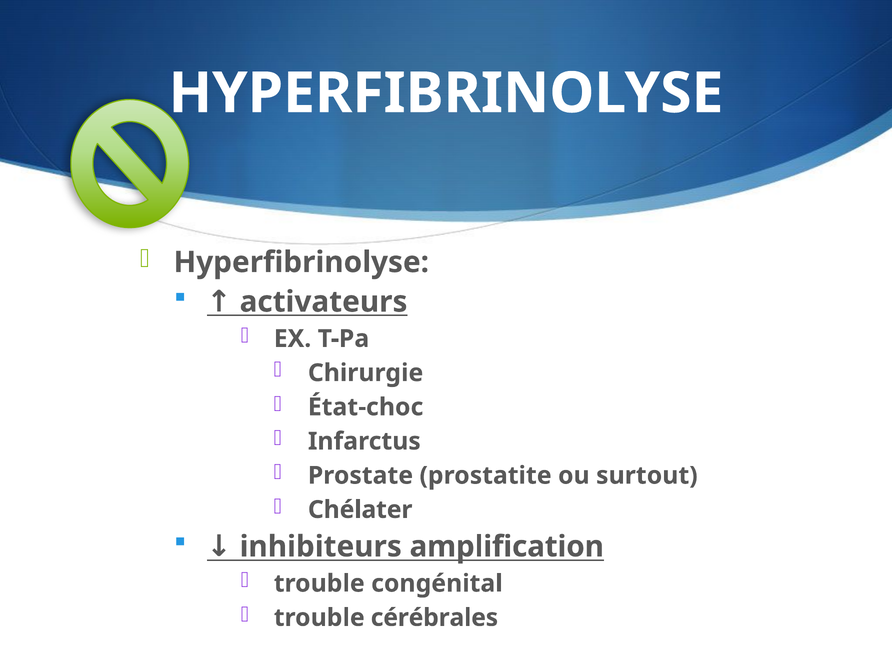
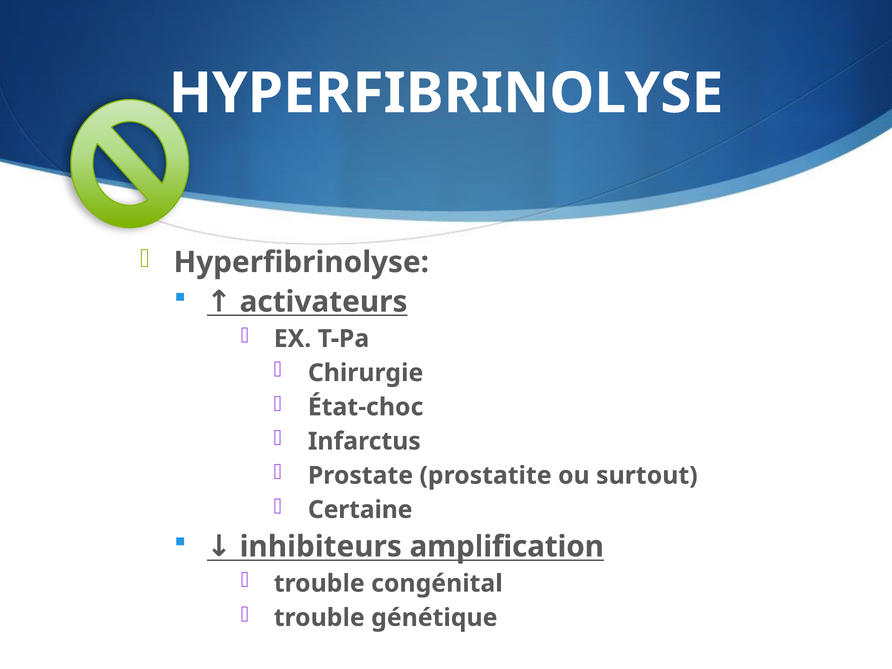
Chélater: Chélater -> Certaine (360, 510)
cérébrales: cérébrales -> génétique (434, 618)
